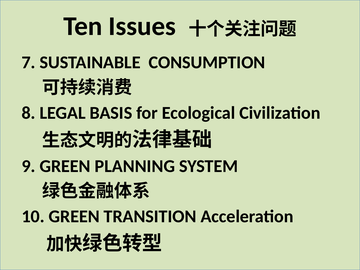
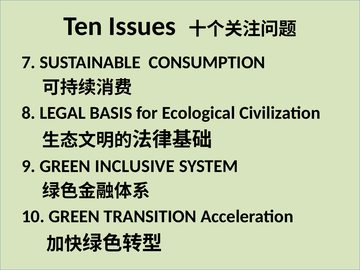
PLANNING: PLANNING -> INCLUSIVE (135, 166)
